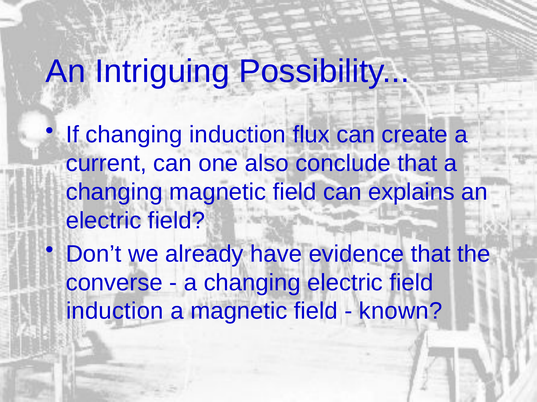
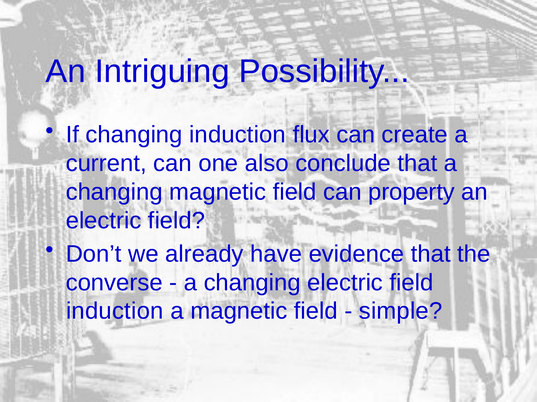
explains: explains -> property (412, 192)
known: known -> simple (401, 312)
